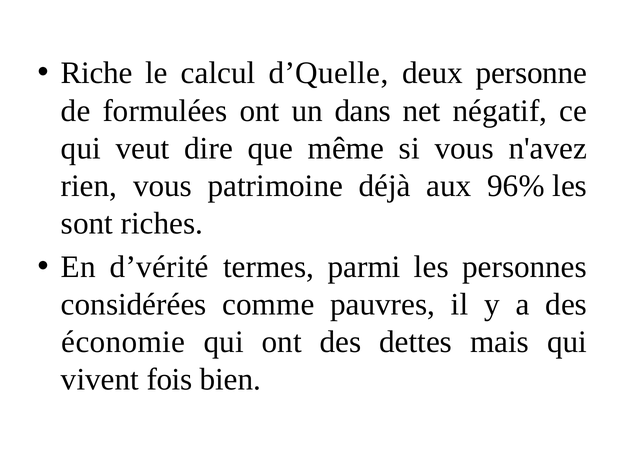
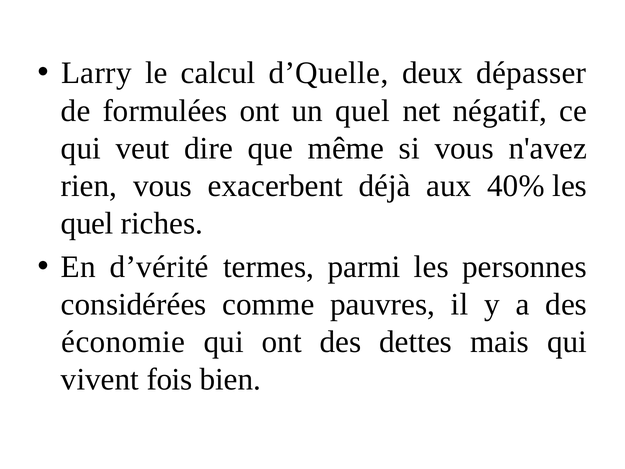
Riche: Riche -> Larry (96, 73)
personne: personne -> dépasser (531, 73)
un dans: dans -> quel (363, 111)
patrimoine: patrimoine -> exacerbent (275, 186)
96%: 96% -> 40% (516, 186)
sont: sont -> quel (87, 223)
